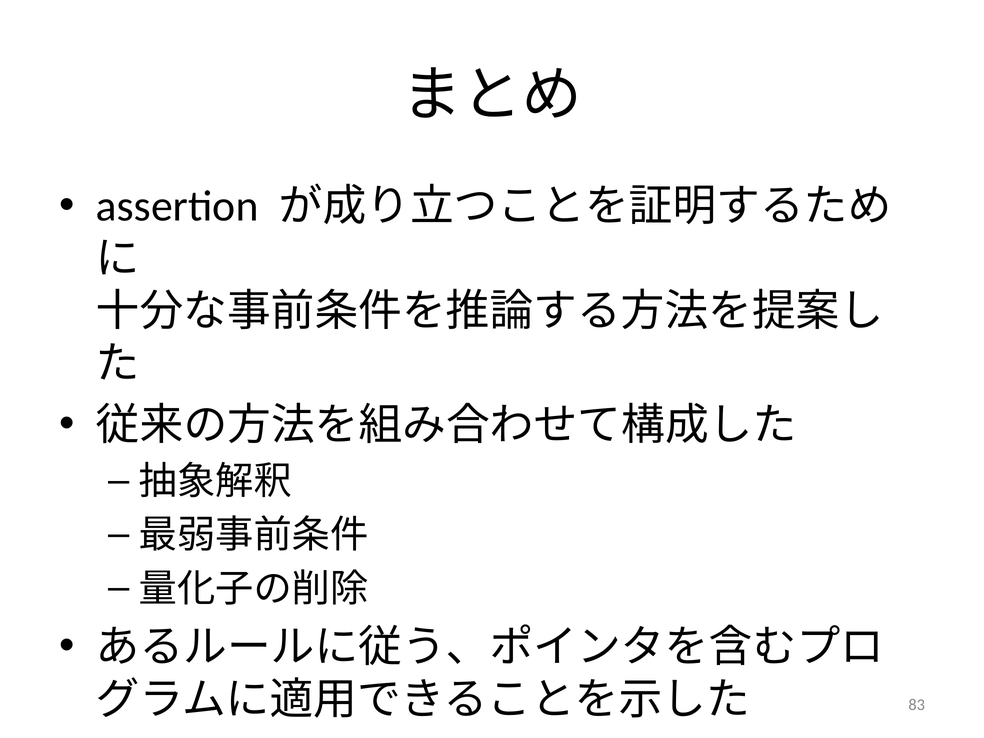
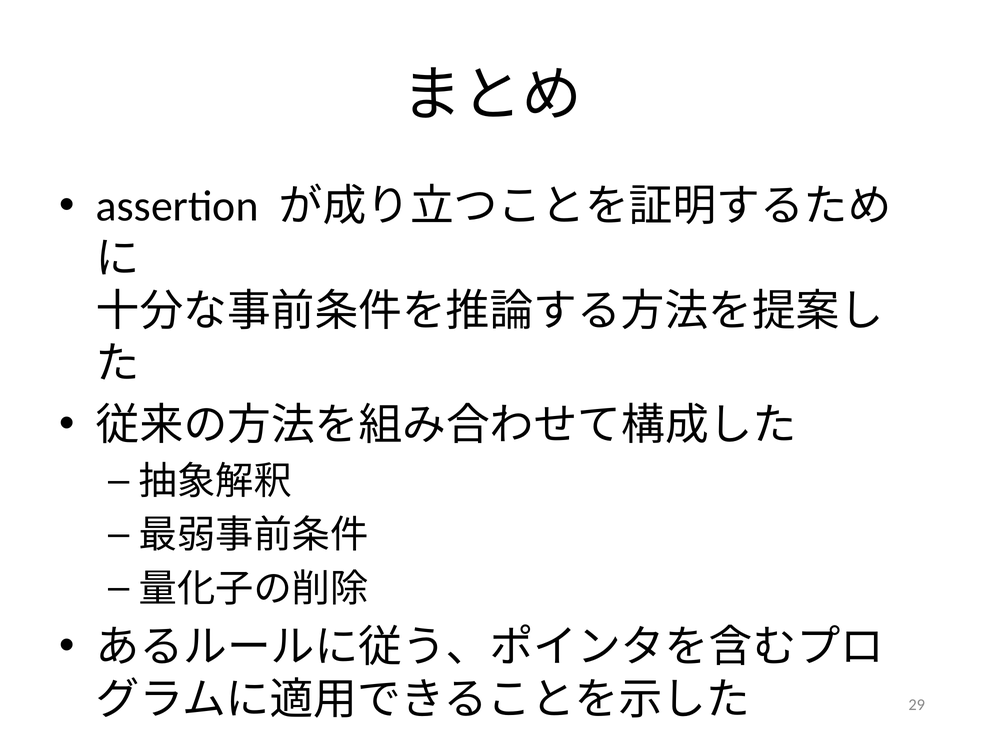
83: 83 -> 29 (917, 705)
